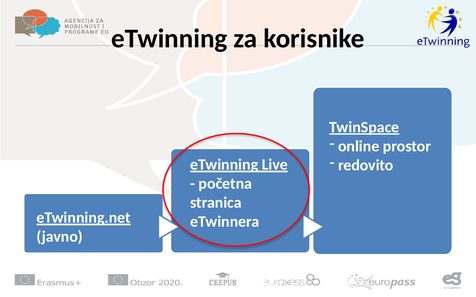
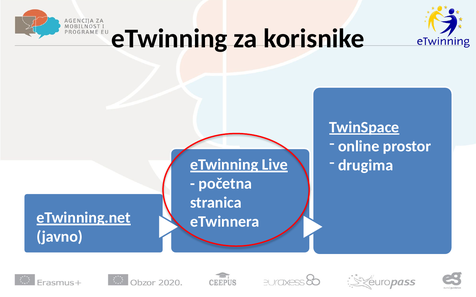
redovito: redovito -> drugima (366, 165)
